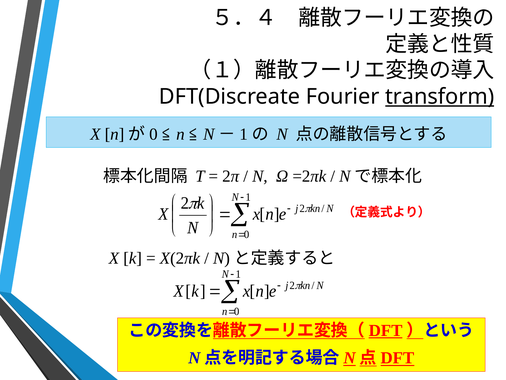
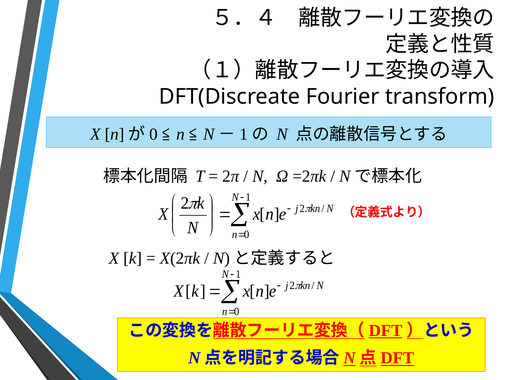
transform underline: present -> none (440, 97)
